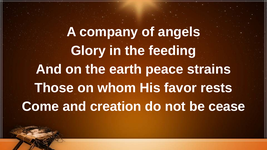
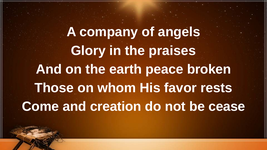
feeding: feeding -> praises (172, 51)
strains: strains -> broken (209, 69)
